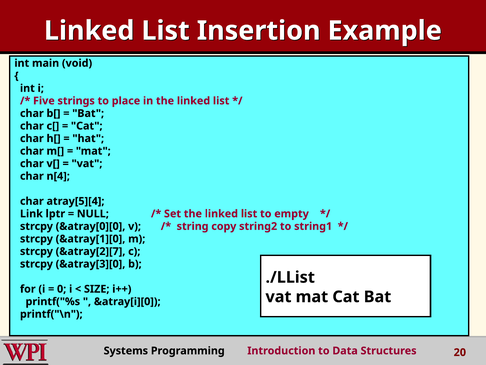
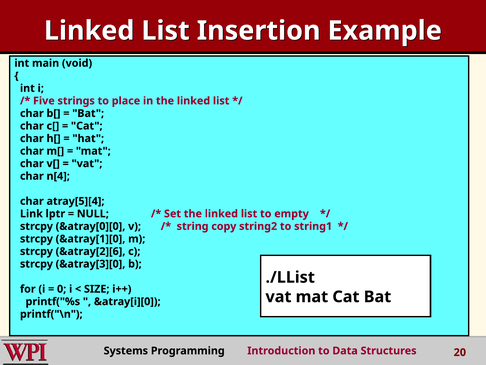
&atray[2][7: &atray[2][7 -> &atray[2][6 (90, 251)
